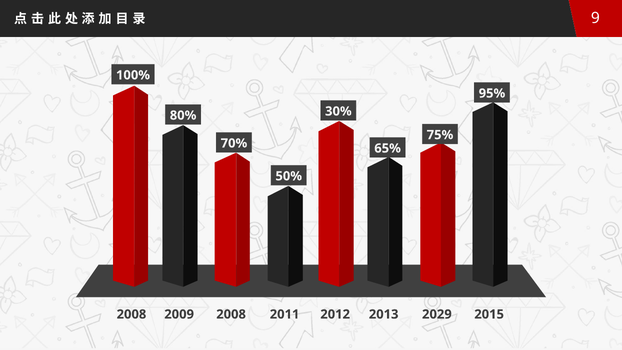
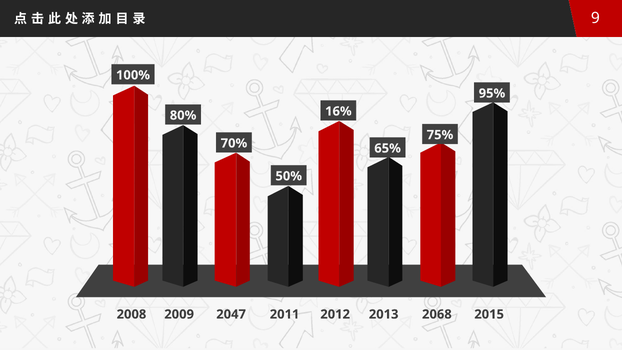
30%: 30% -> 16% (338, 111)
2008: 2008 -> 2047 (231, 314)
2029: 2029 -> 2068 (437, 314)
